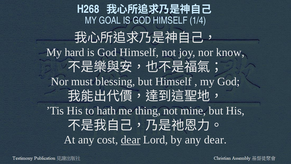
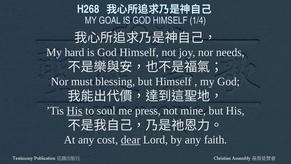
know: know -> needs (230, 52)
His underline: none -> present (75, 110)
hath: hath -> soul (106, 110)
thing: thing -> press (148, 110)
any dear: dear -> faith (216, 140)
